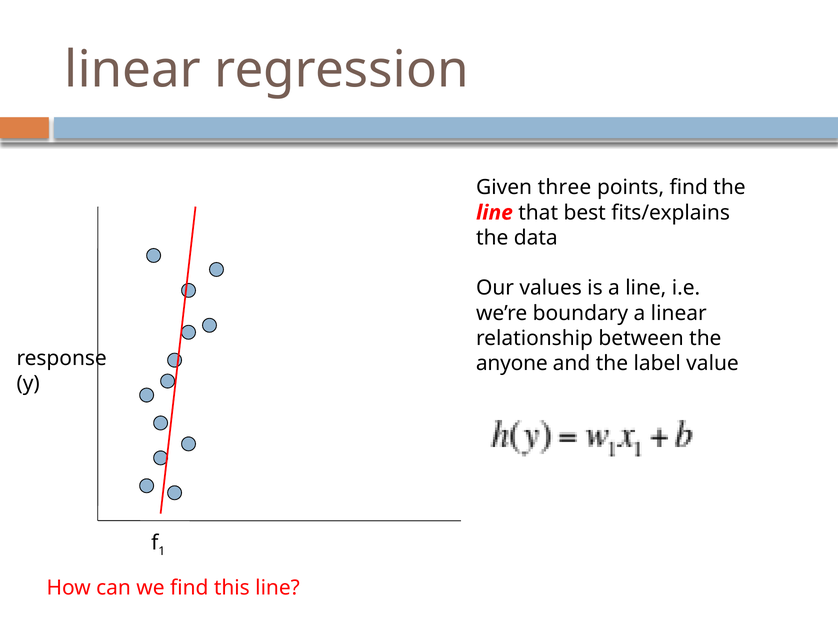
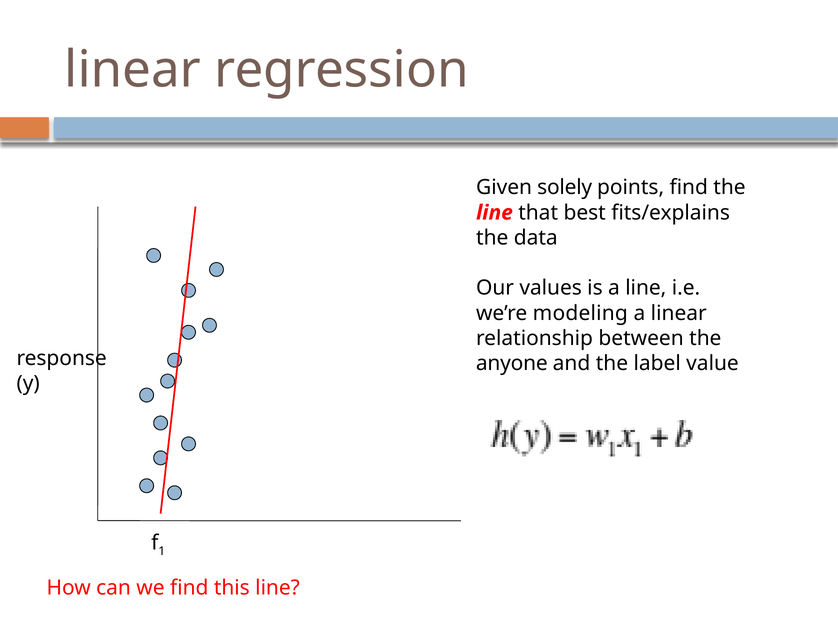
three: three -> solely (565, 188)
boundary: boundary -> modeling (580, 313)
